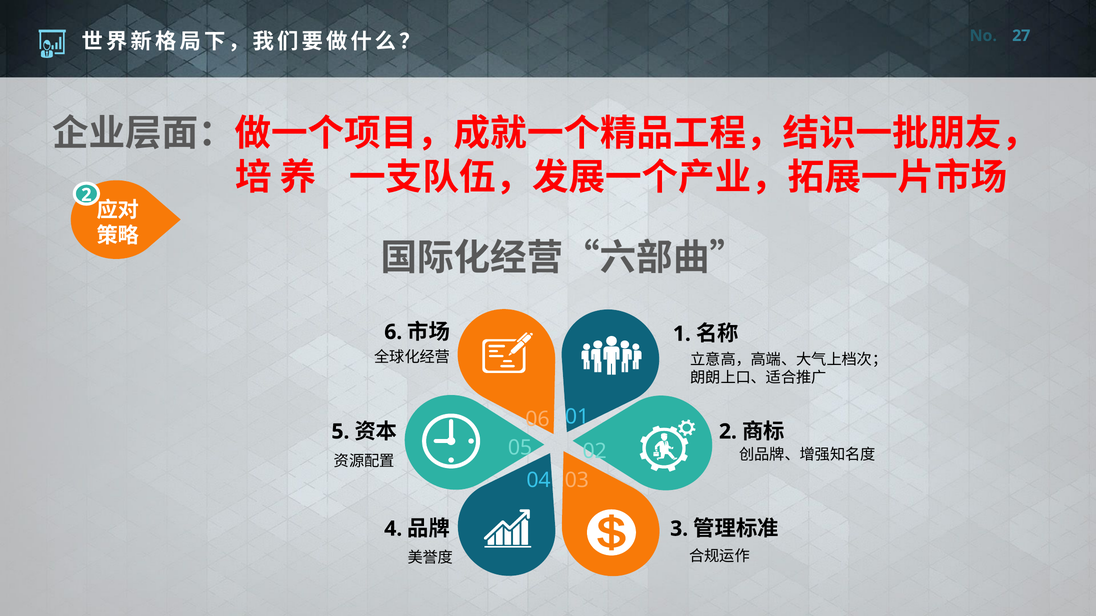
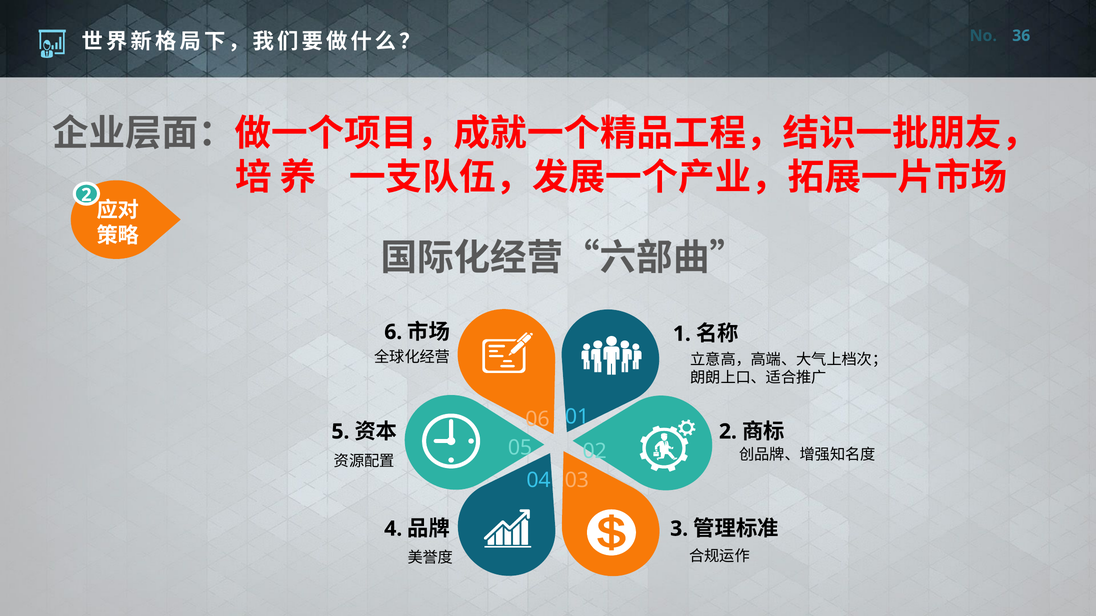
27: 27 -> 36 (1021, 36)
